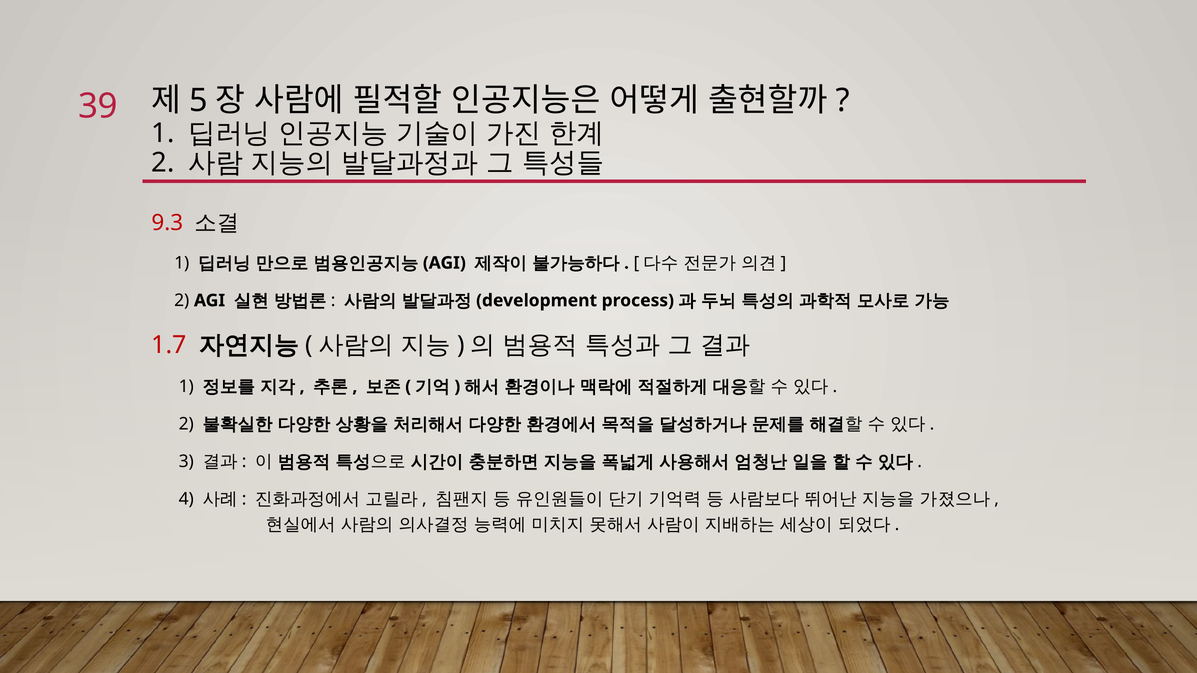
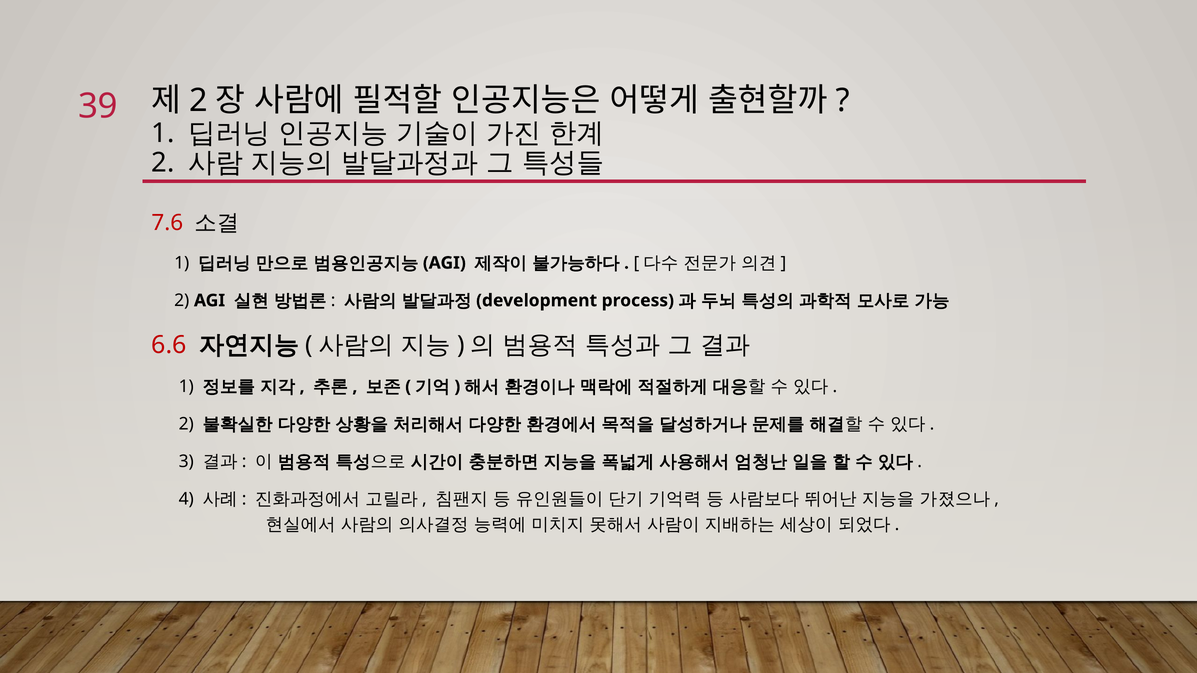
5: 5 -> 2 (198, 101)
9.3: 9.3 -> 7.6 (167, 223)
1.7: 1.7 -> 6.6 (169, 345)
